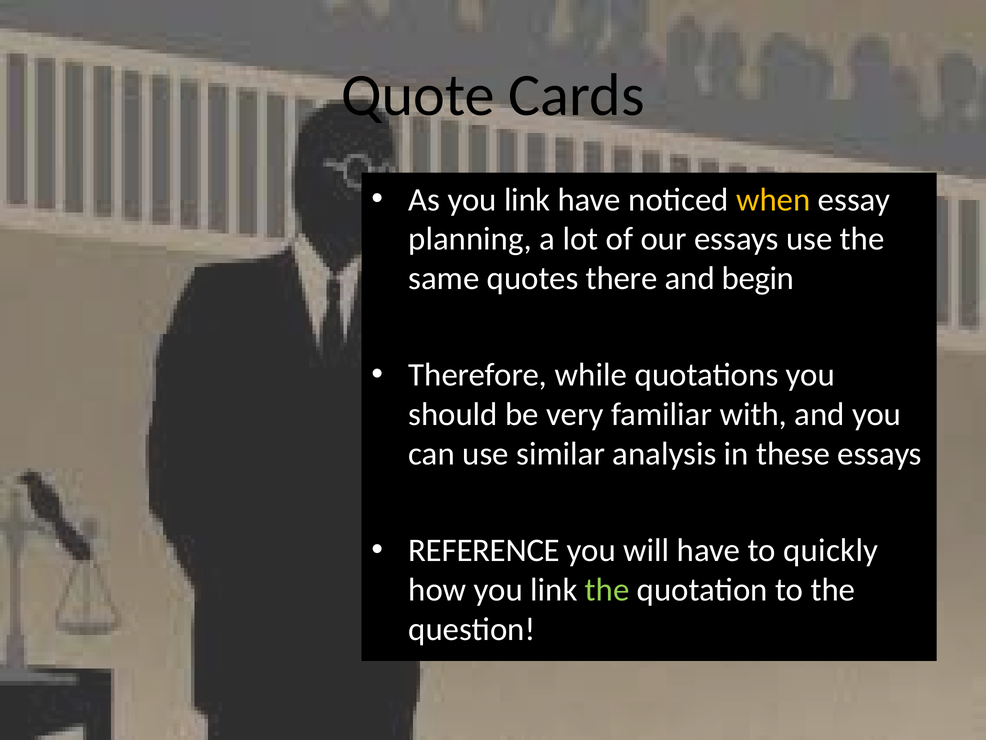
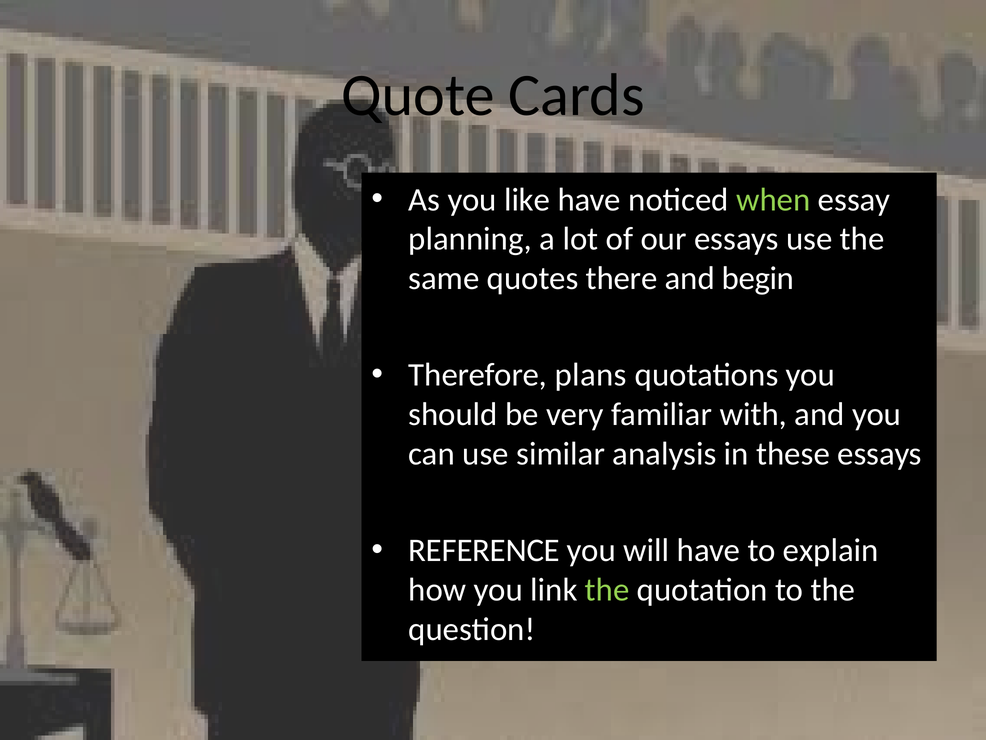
As you link: link -> like (527, 200)
when colour: yellow -> light green (773, 200)
while: while -> plans (591, 375)
quickly: quickly -> explain (831, 550)
